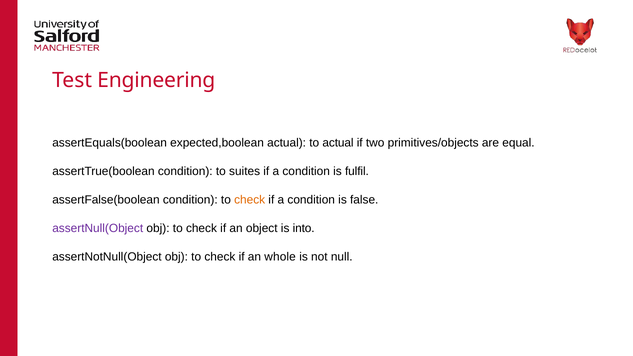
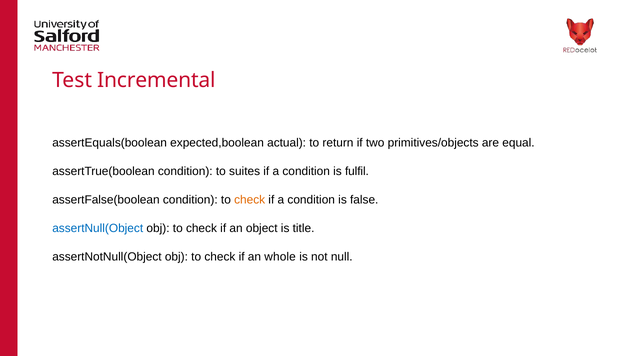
Engineering: Engineering -> Incremental (156, 80)
to actual: actual -> return (338, 143)
assertNull(Object colour: purple -> blue (98, 228)
into: into -> title (304, 228)
